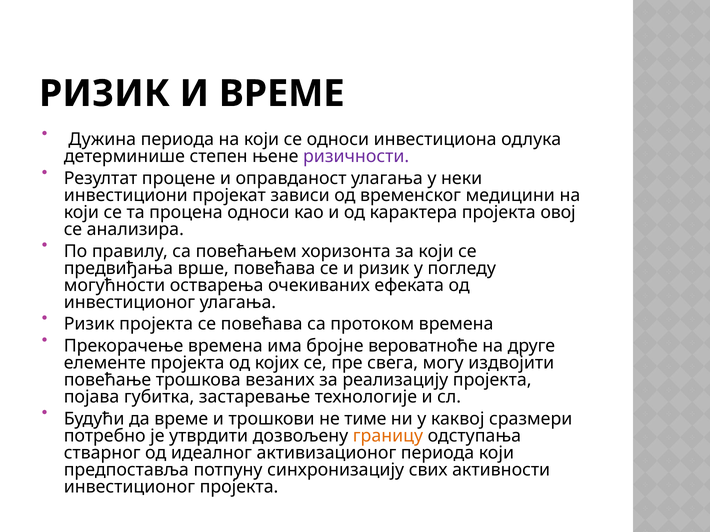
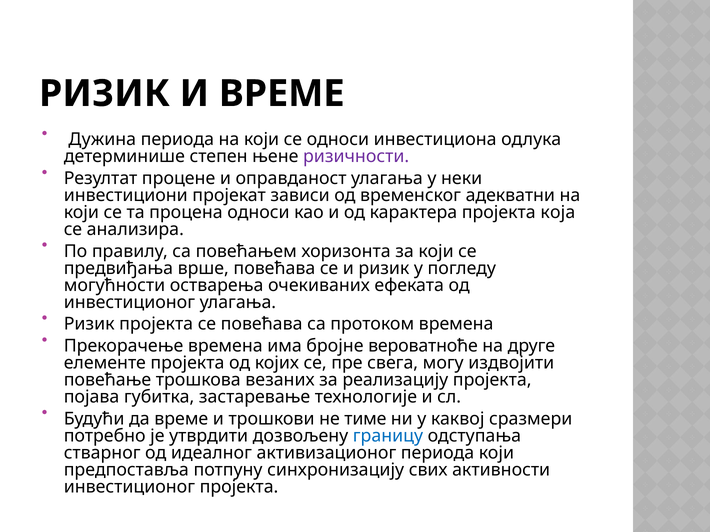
медицини: медицини -> адекватни (510, 196)
овој: овој -> која (558, 213)
границу colour: orange -> blue (388, 436)
